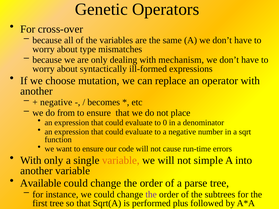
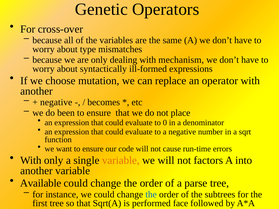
from: from -> been (66, 113)
simple: simple -> factors (208, 161)
the colour: purple -> blue (151, 195)
plus: plus -> face (181, 204)
